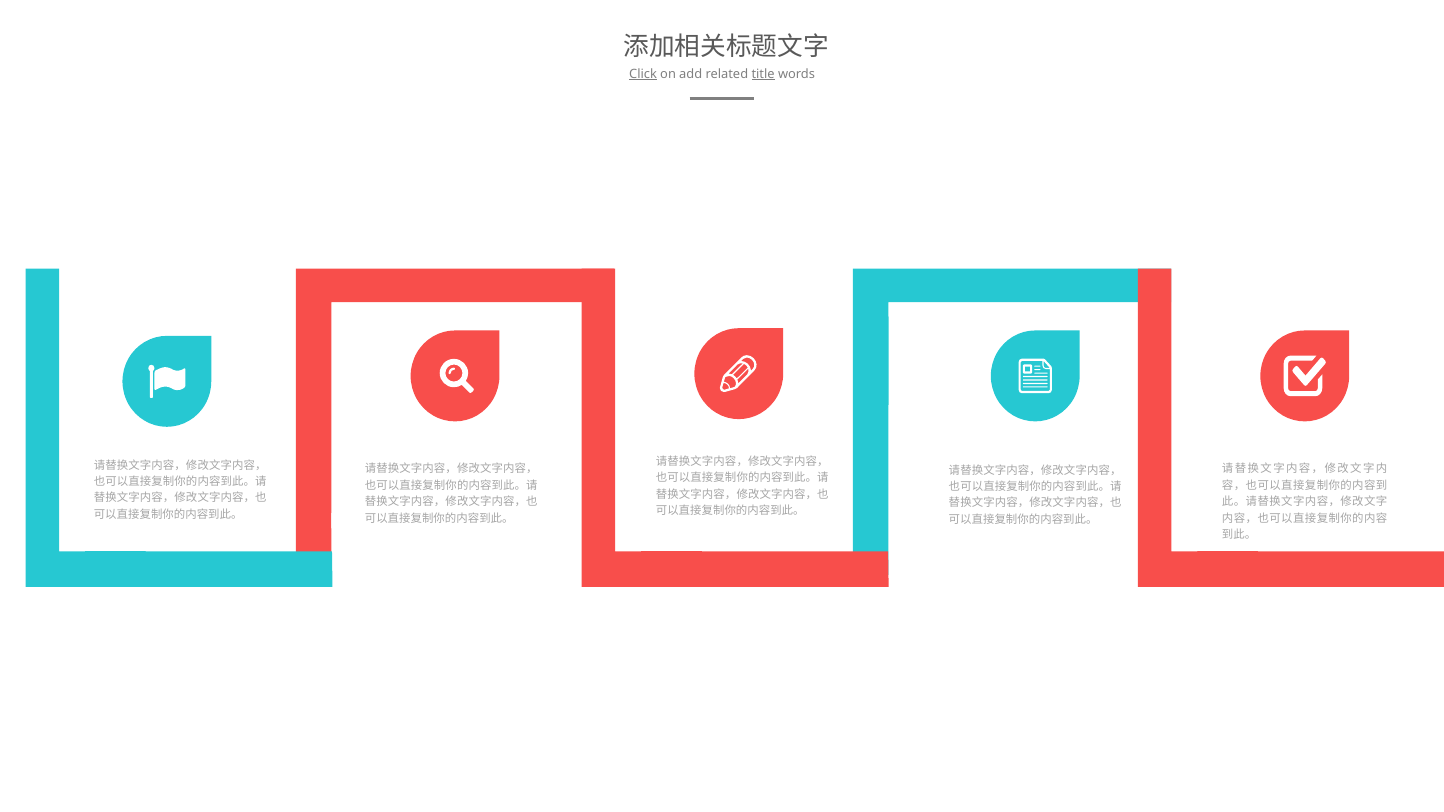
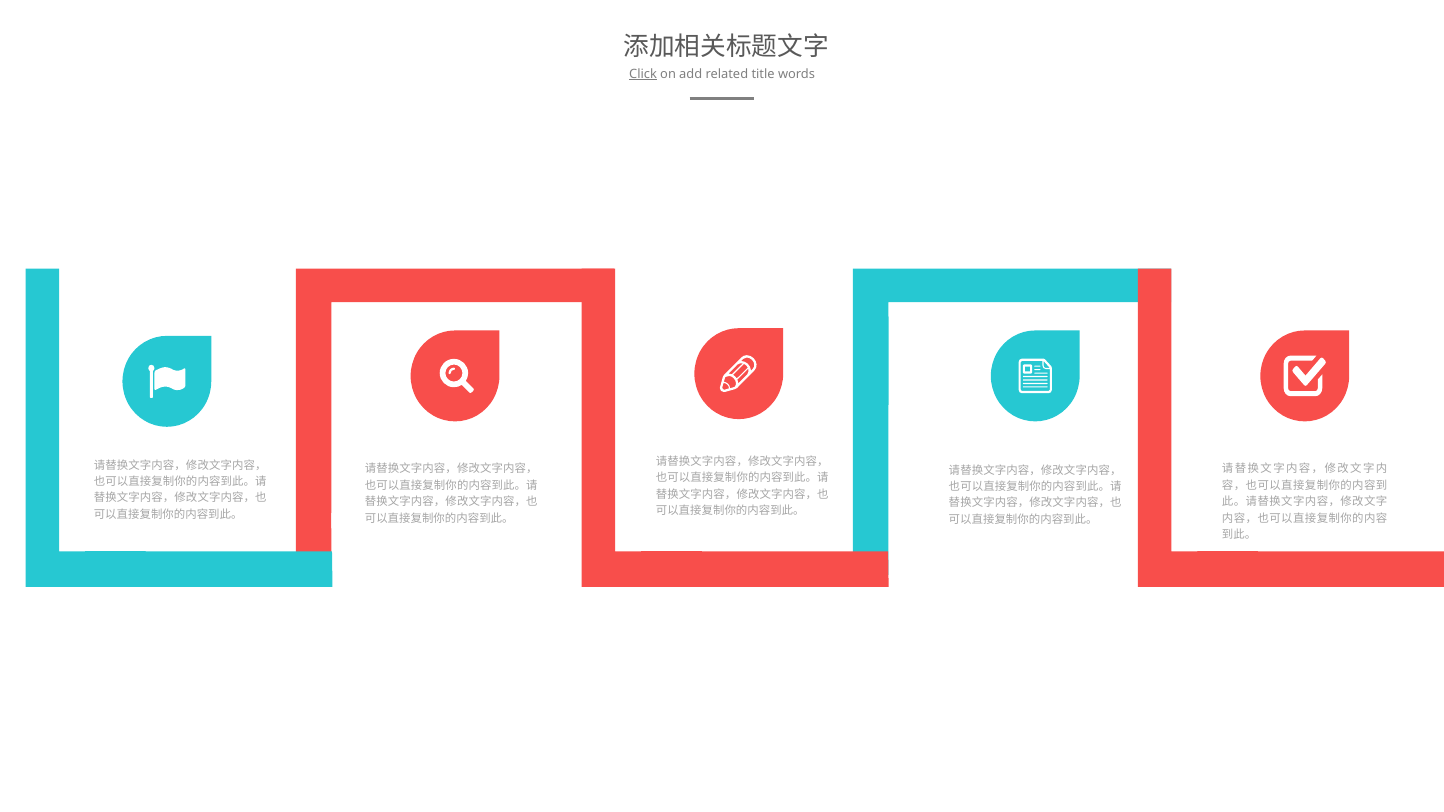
title underline: present -> none (763, 74)
